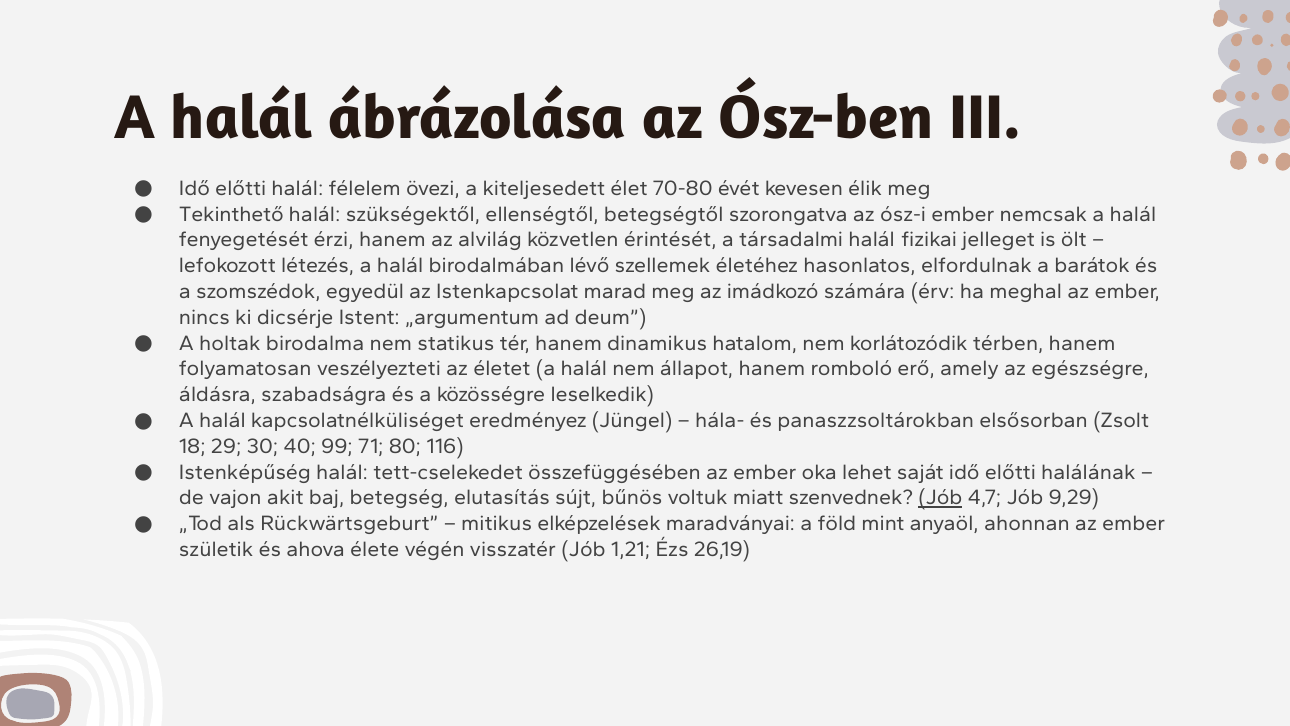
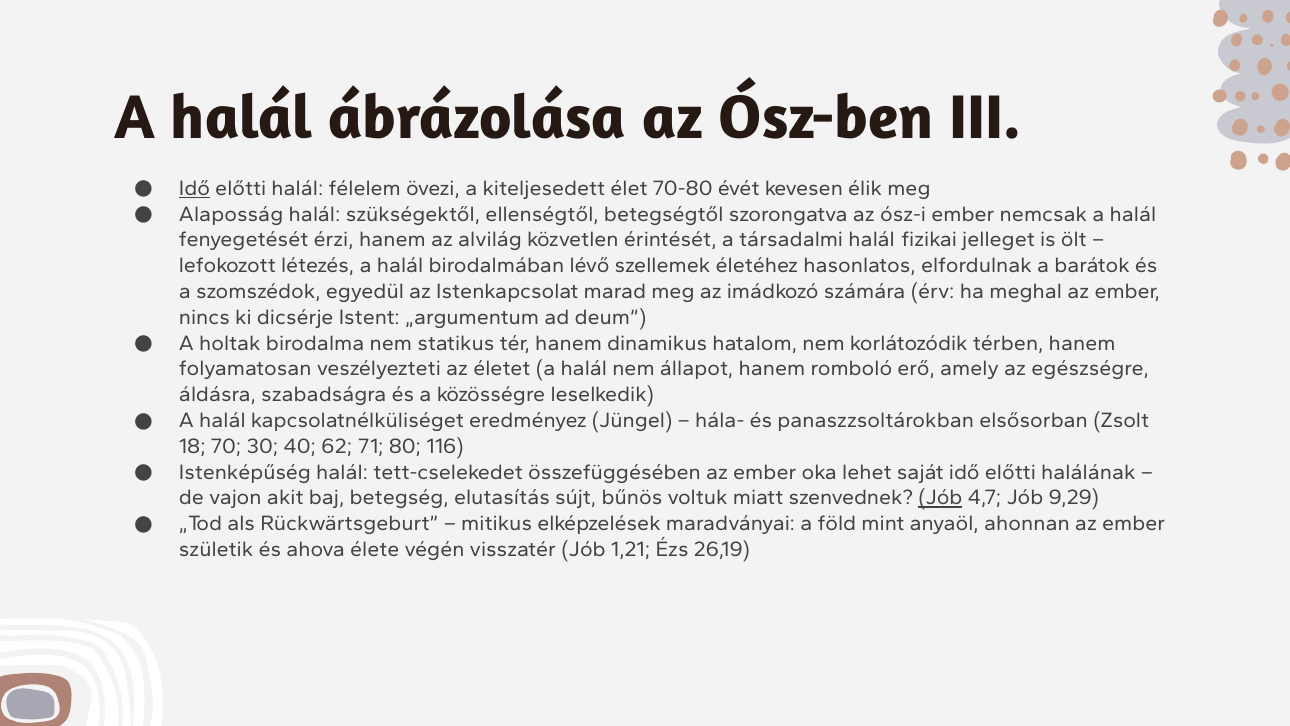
Idő underline: none -> present (194, 188)
Tekinthető: Tekinthető -> Alaposság (231, 214)
29: 29 -> 70 (226, 446)
99: 99 -> 62 (337, 446)
